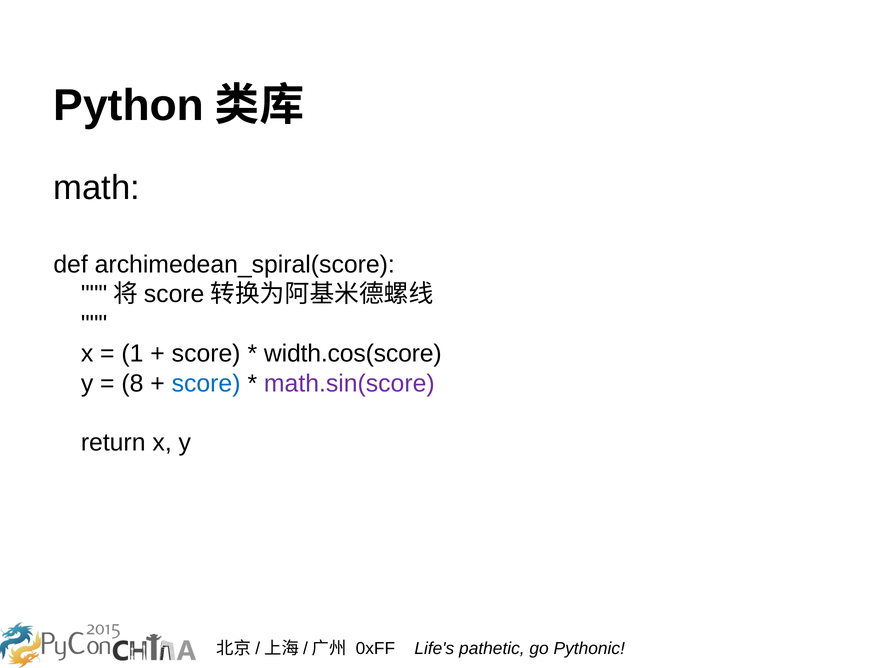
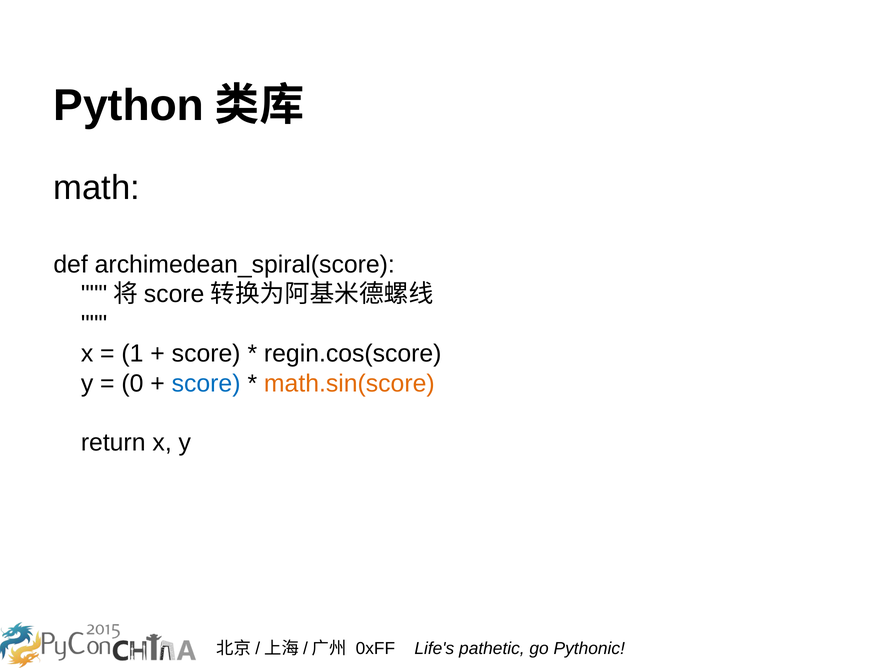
width.cos(score: width.cos(score -> regin.cos(score (353, 354)
8: 8 -> 0 (132, 383)
math.sin(score colour: purple -> orange (349, 383)
